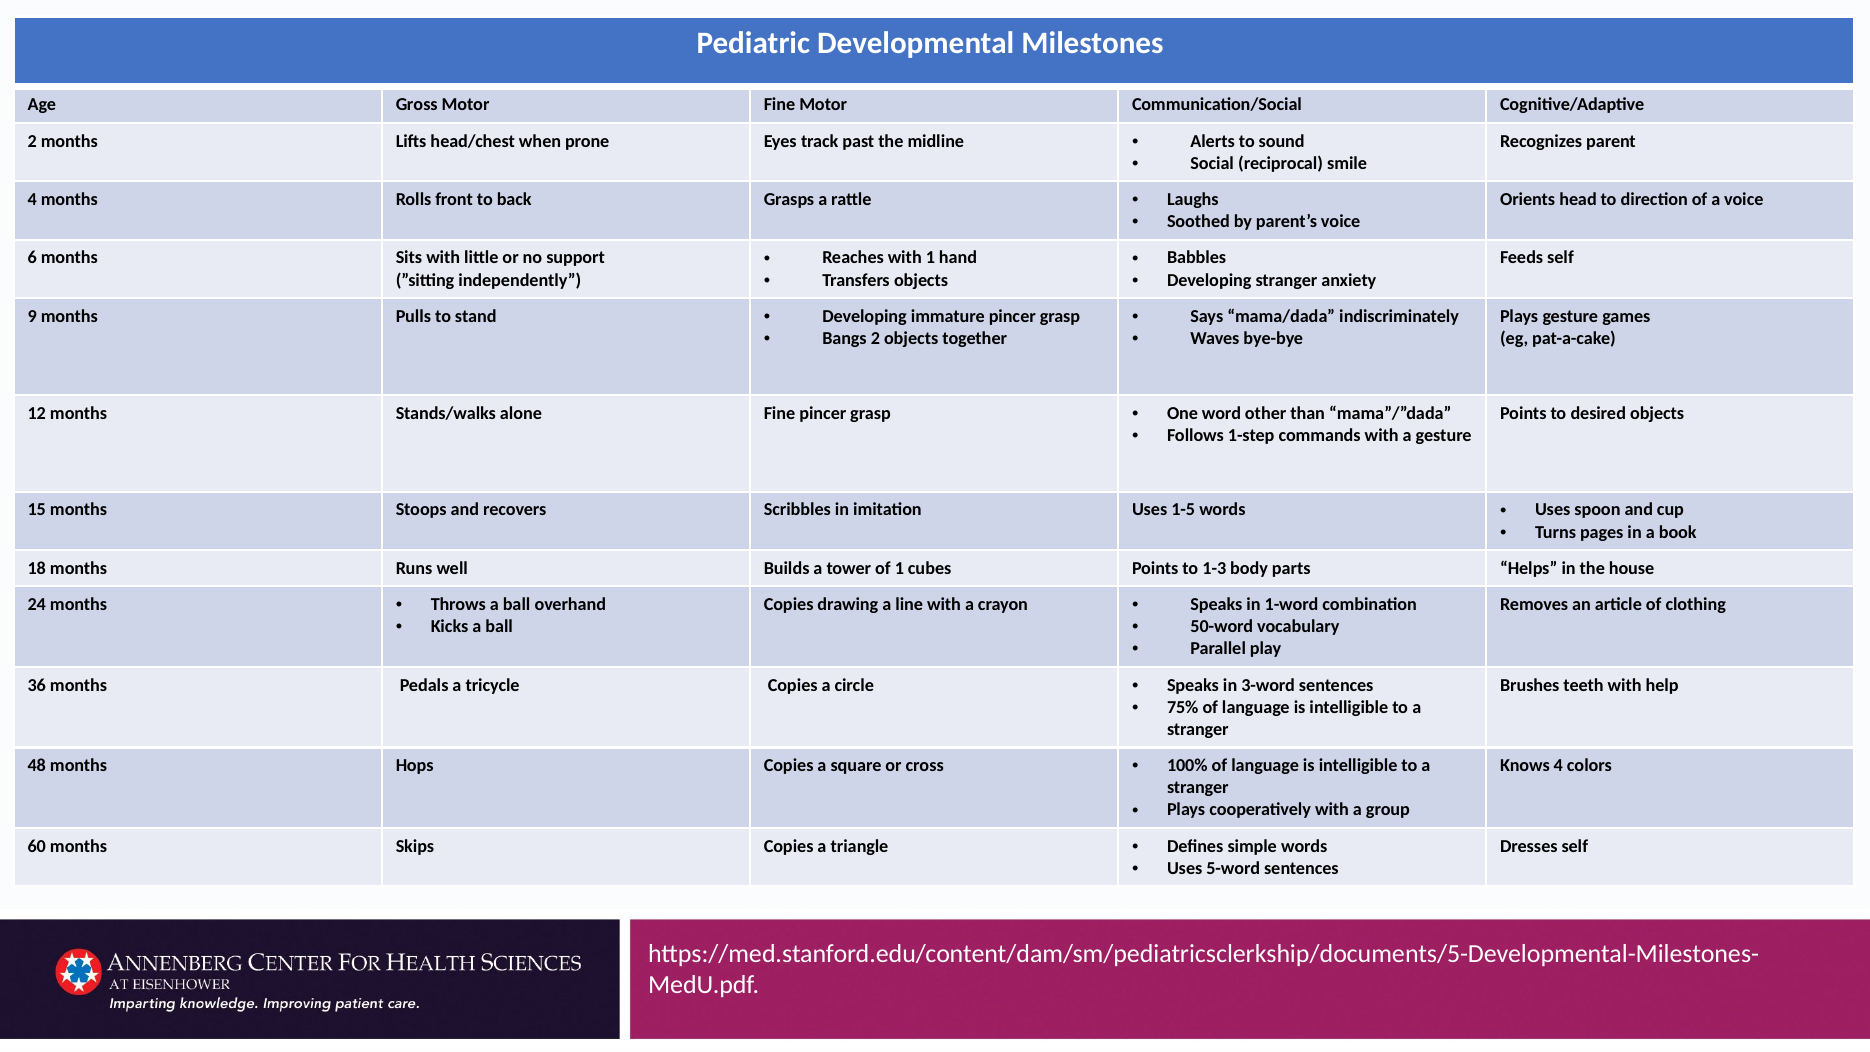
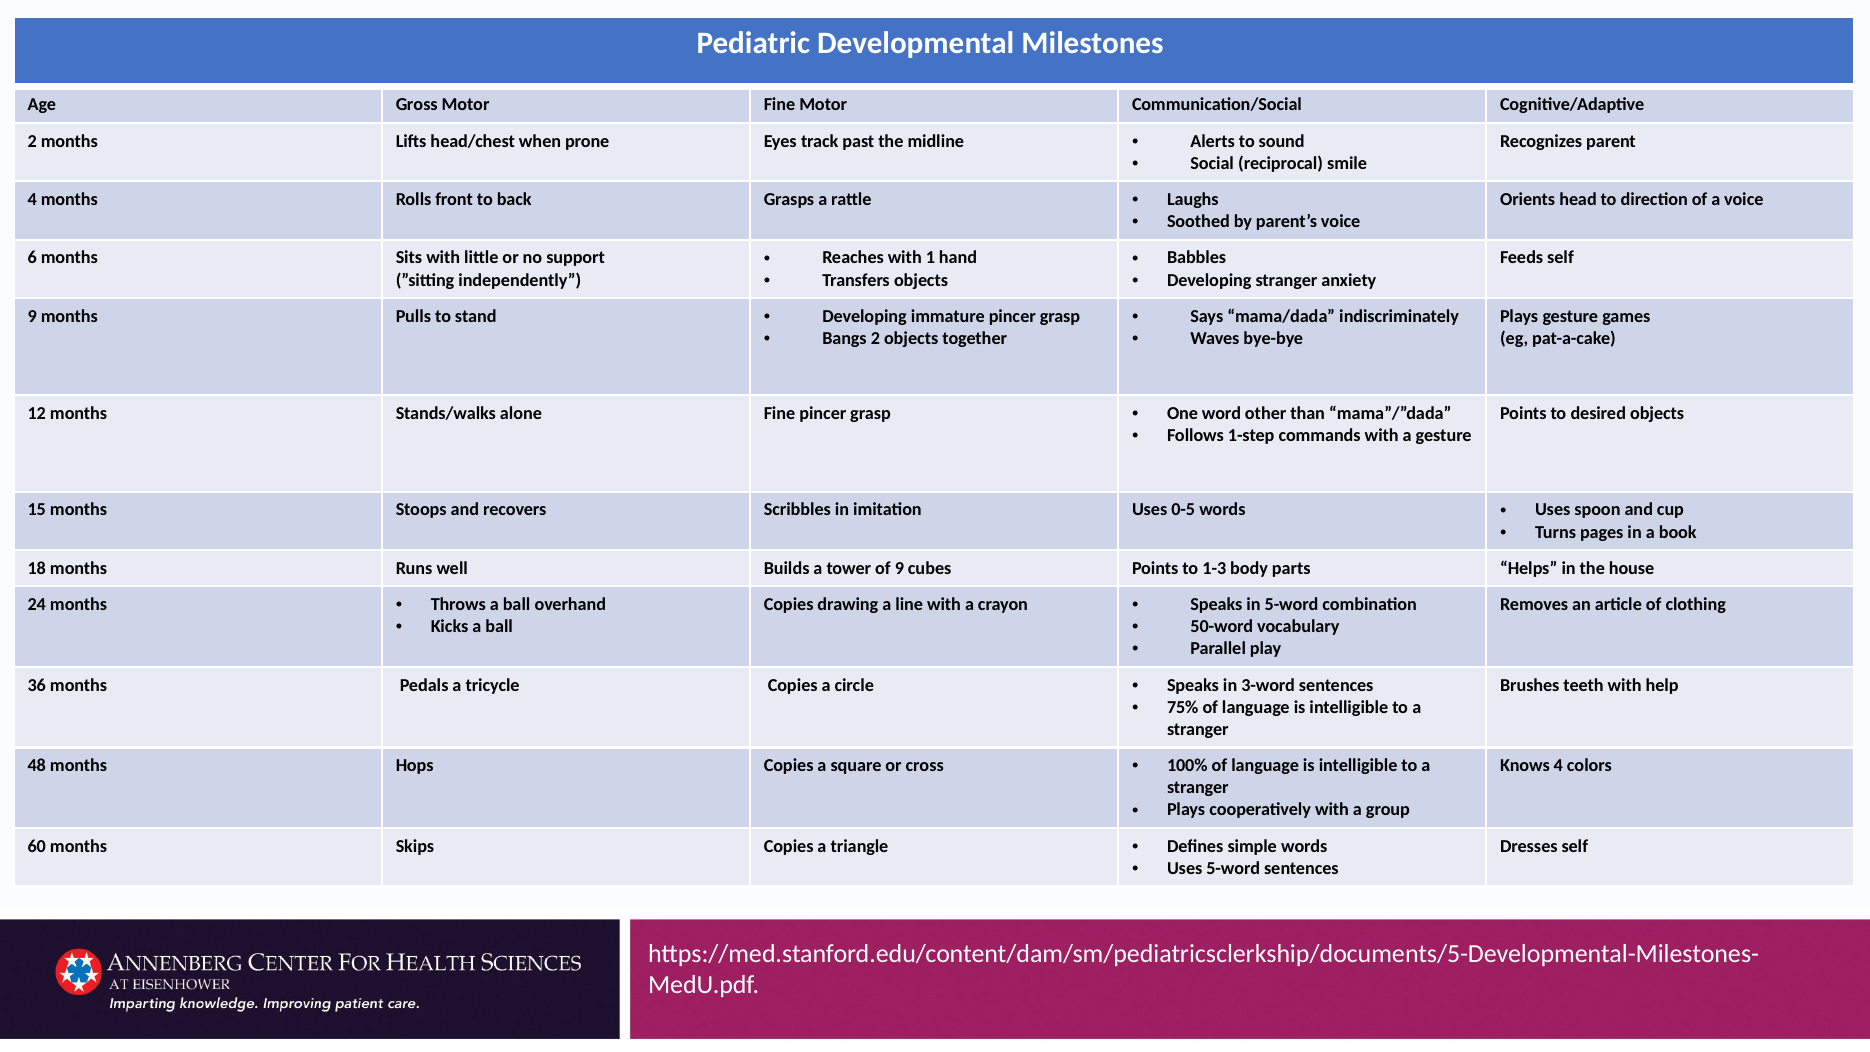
1-5: 1-5 -> 0-5 (1183, 510)
of 1: 1 -> 9 (899, 568)
in 1-word: 1-word -> 5-word (1292, 604)
